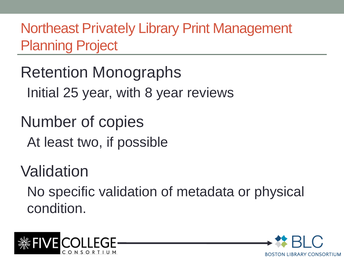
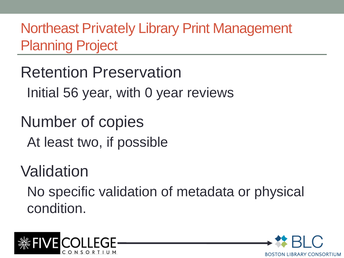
Monographs: Monographs -> Preservation (137, 72)
25: 25 -> 56 (71, 93)
8: 8 -> 0 (149, 93)
